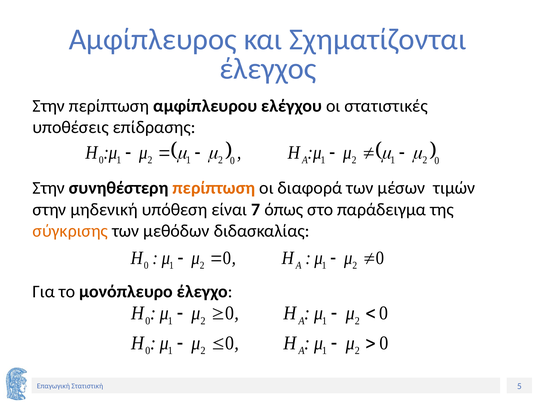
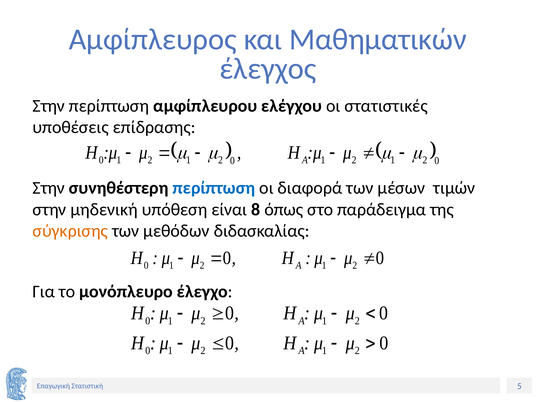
Σχηματίζονται: Σχηματίζονται -> Μαθηματικών (378, 40)
περίπτωση colour: orange -> blue (214, 188)
7: 7 -> 8 (256, 210)
